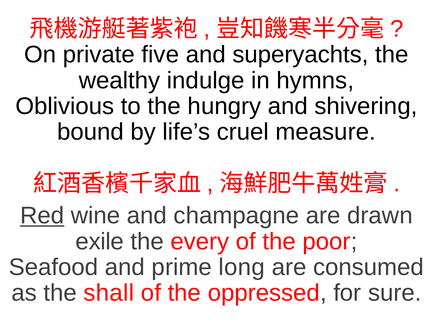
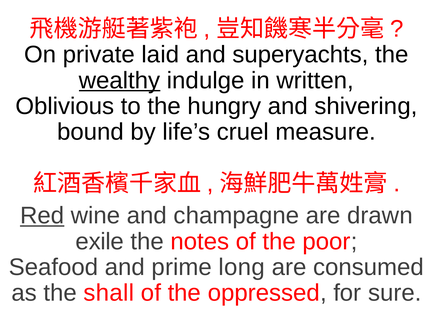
five: five -> laid (160, 55)
wealthy underline: none -> present (120, 81)
hymns: hymns -> written (315, 81)
every: every -> notes (200, 242)
